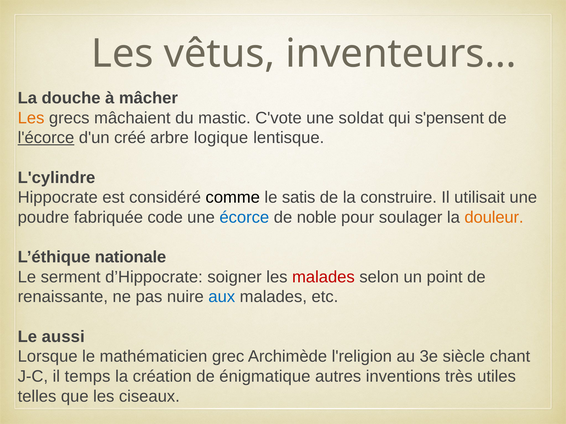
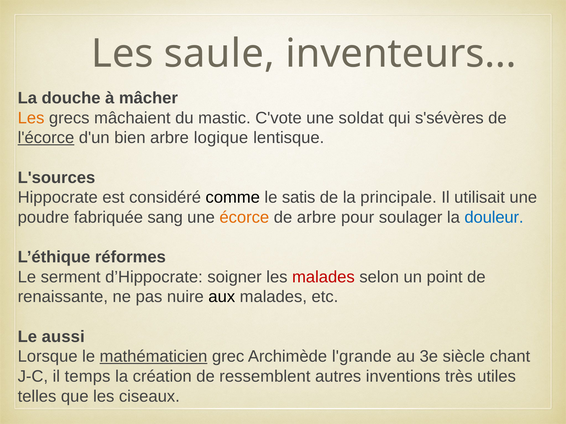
vêtus: vêtus -> saule (219, 54)
s'pensent: s'pensent -> s'sévères (449, 118)
créé: créé -> bien (130, 138)
L'cylindre: L'cylindre -> L'sources (56, 178)
construire: construire -> principale (398, 198)
code: code -> sang (165, 218)
écorce colour: blue -> orange (244, 218)
de noble: noble -> arbre (317, 218)
douleur colour: orange -> blue (494, 218)
nationale: nationale -> réformes (130, 257)
aux colour: blue -> black (222, 297)
mathématicien underline: none -> present (154, 357)
l'religion: l'religion -> l'grande (362, 357)
énigmatique: énigmatique -> ressemblent (265, 377)
